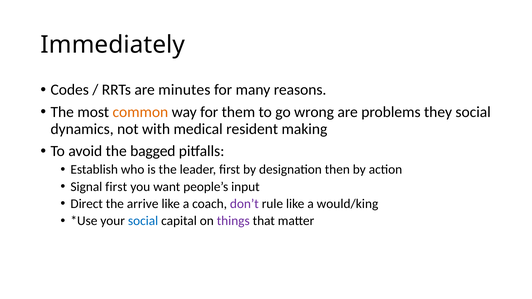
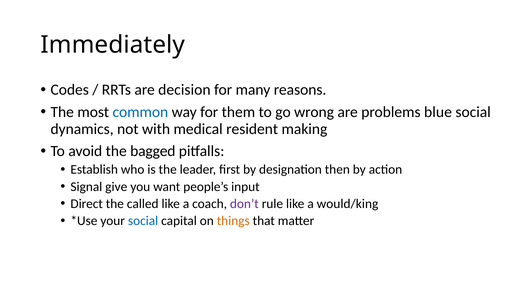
minutes: minutes -> decision (184, 90)
common colour: orange -> blue (140, 112)
they: they -> blue (438, 112)
Signal first: first -> give (116, 187)
arrive: arrive -> called (143, 204)
things colour: purple -> orange (233, 221)
